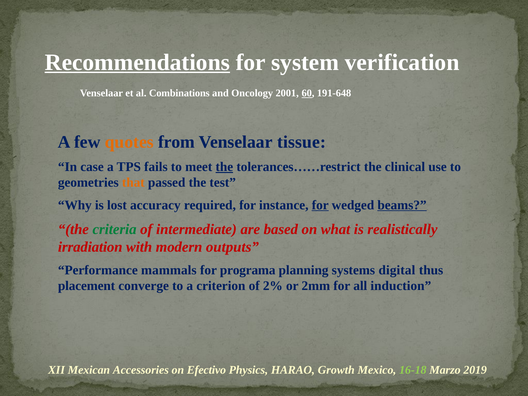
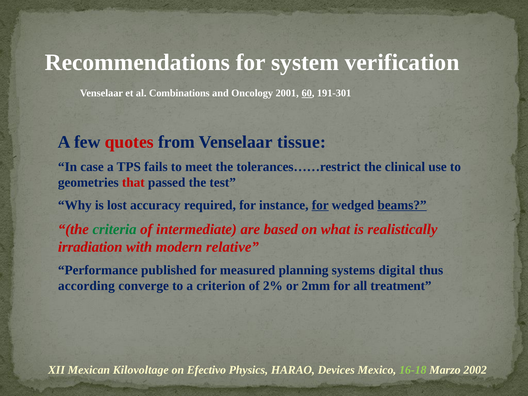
Recommendations underline: present -> none (137, 62)
191-648: 191-648 -> 191-301 (334, 93)
quotes colour: orange -> red (129, 142)
the underline: present -> none (224, 167)
that colour: orange -> red (133, 183)
outputs: outputs -> relative (232, 247)
mammals: mammals -> published (169, 270)
programa: programa -> measured (248, 270)
placement: placement -> according (86, 286)
induction: induction -> treatment (401, 286)
Accessories: Accessories -> Kilovoltage (141, 370)
Growth: Growth -> Devices (336, 370)
2019: 2019 -> 2002 (475, 370)
